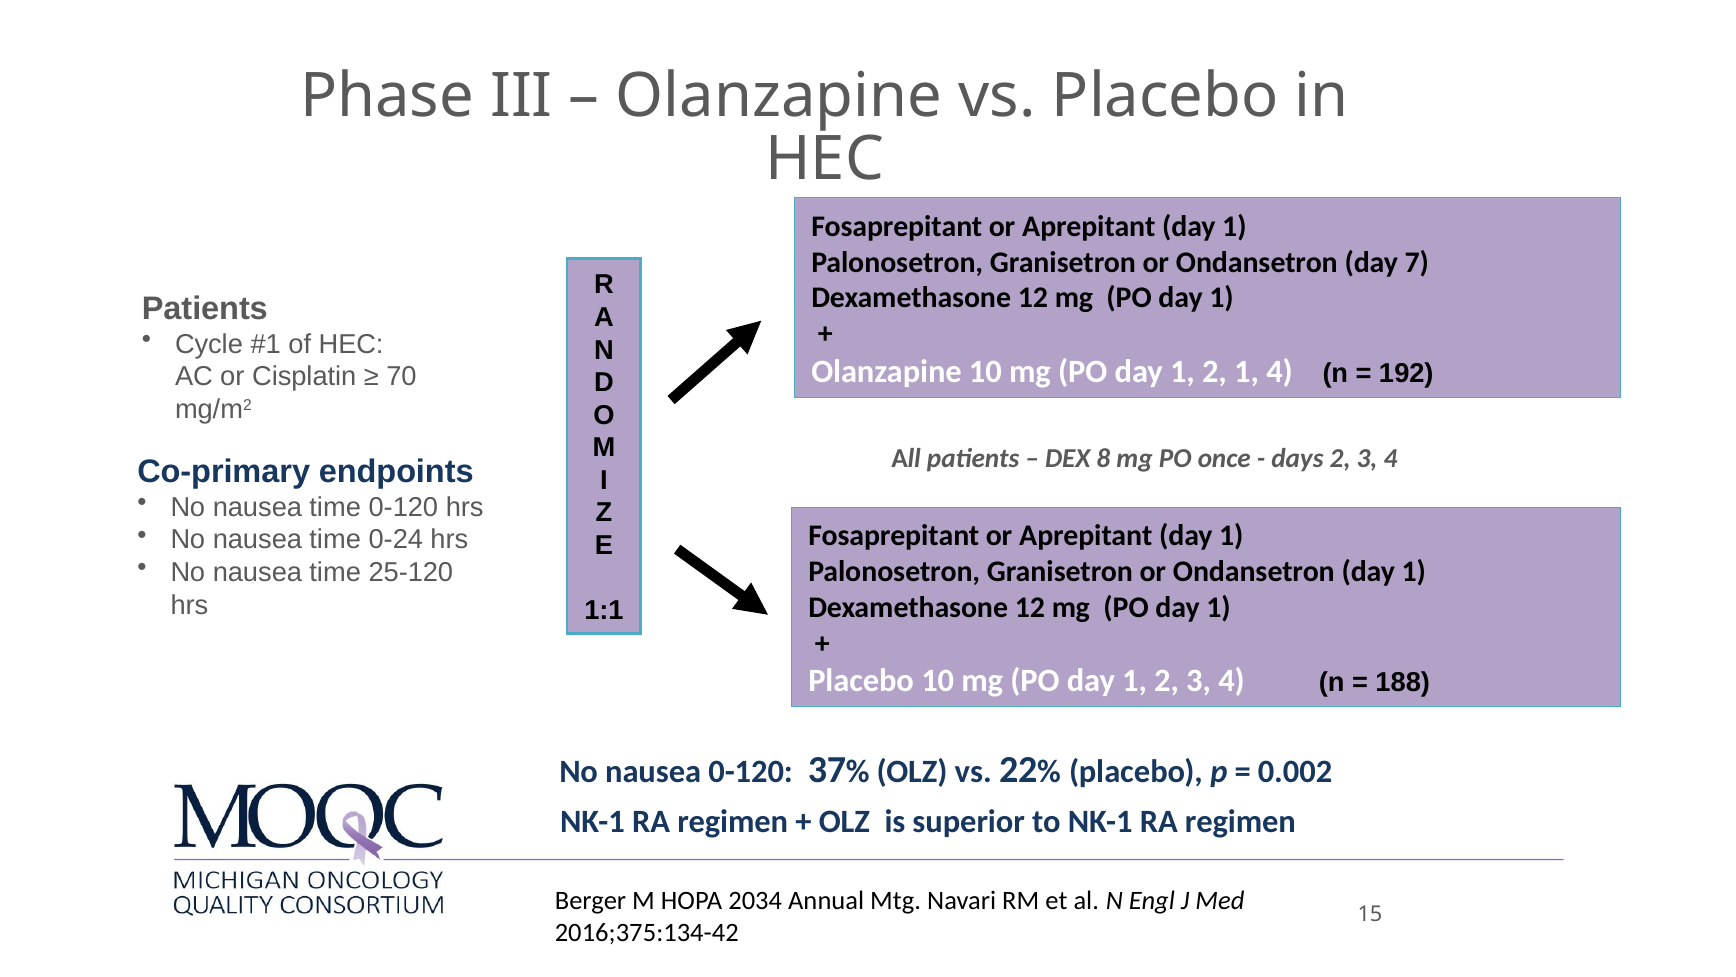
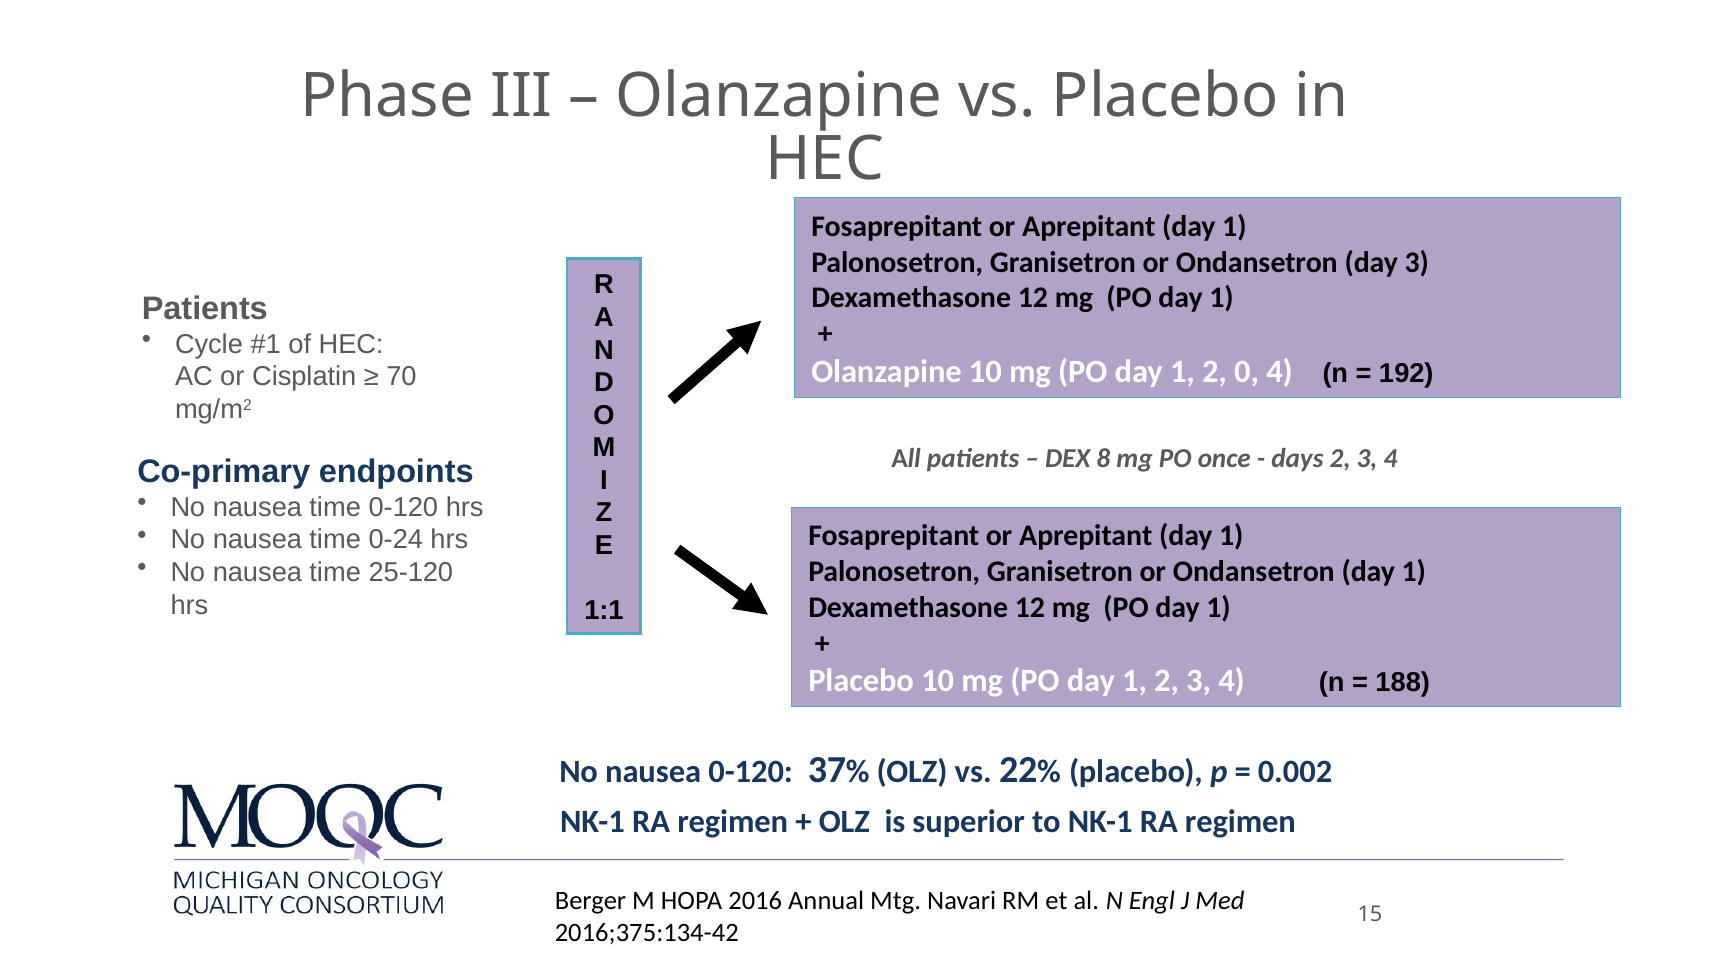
day 7: 7 -> 3 (1417, 262)
2 1: 1 -> 0 (1247, 371)
2034: 2034 -> 2016 (755, 901)
